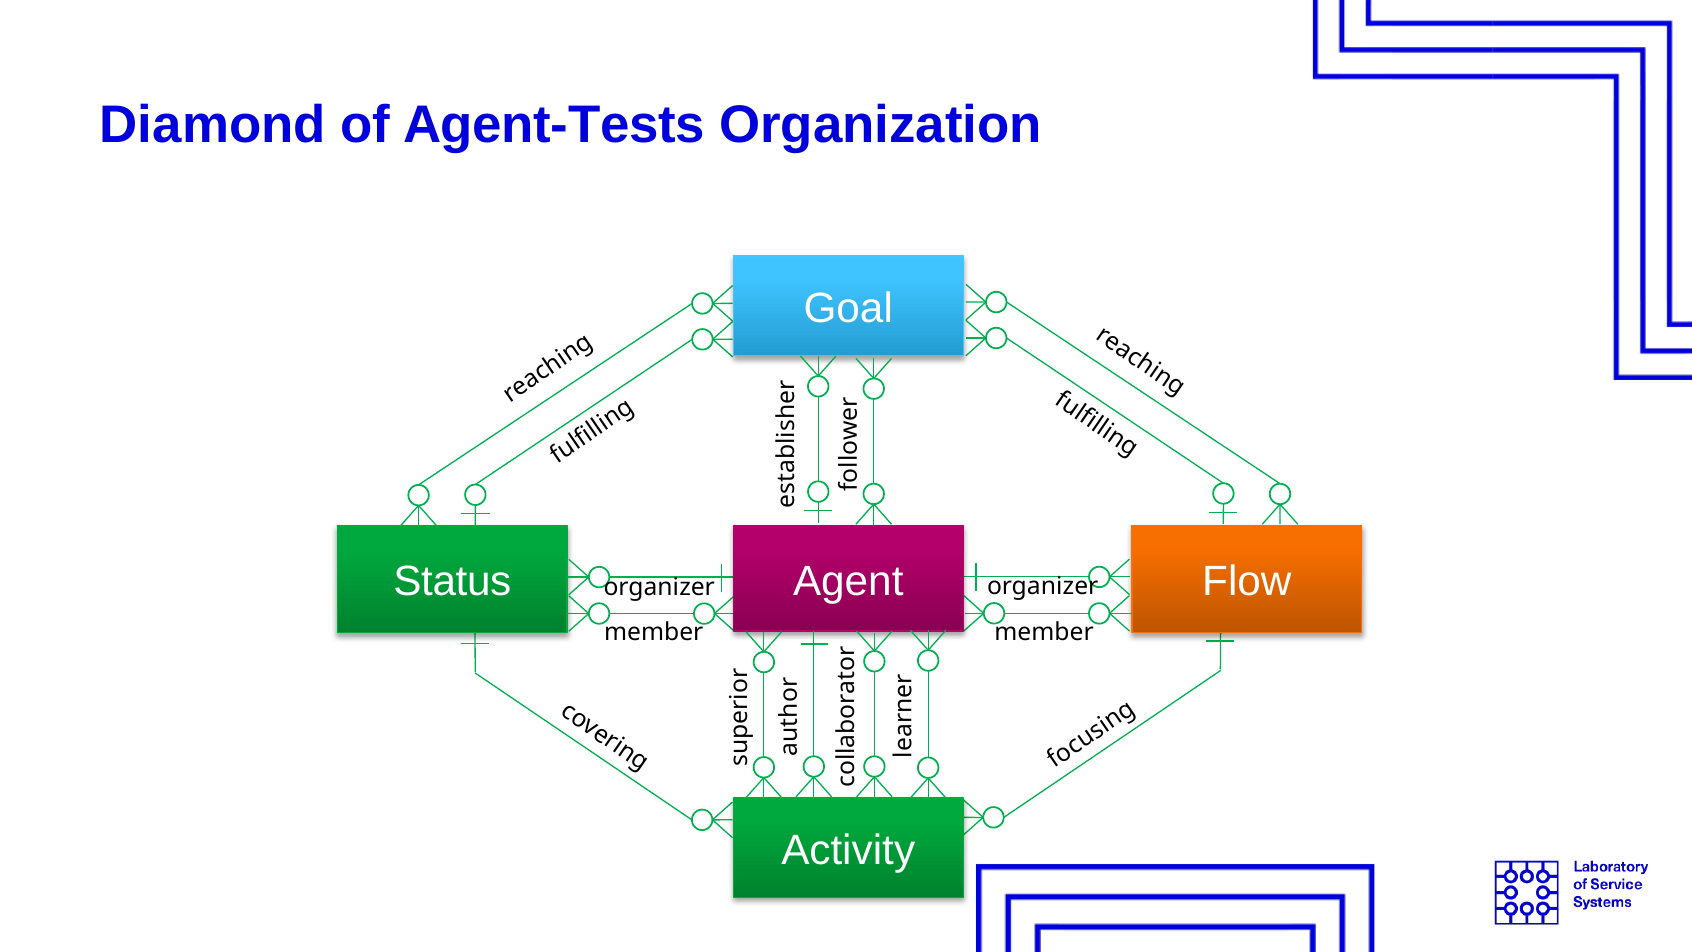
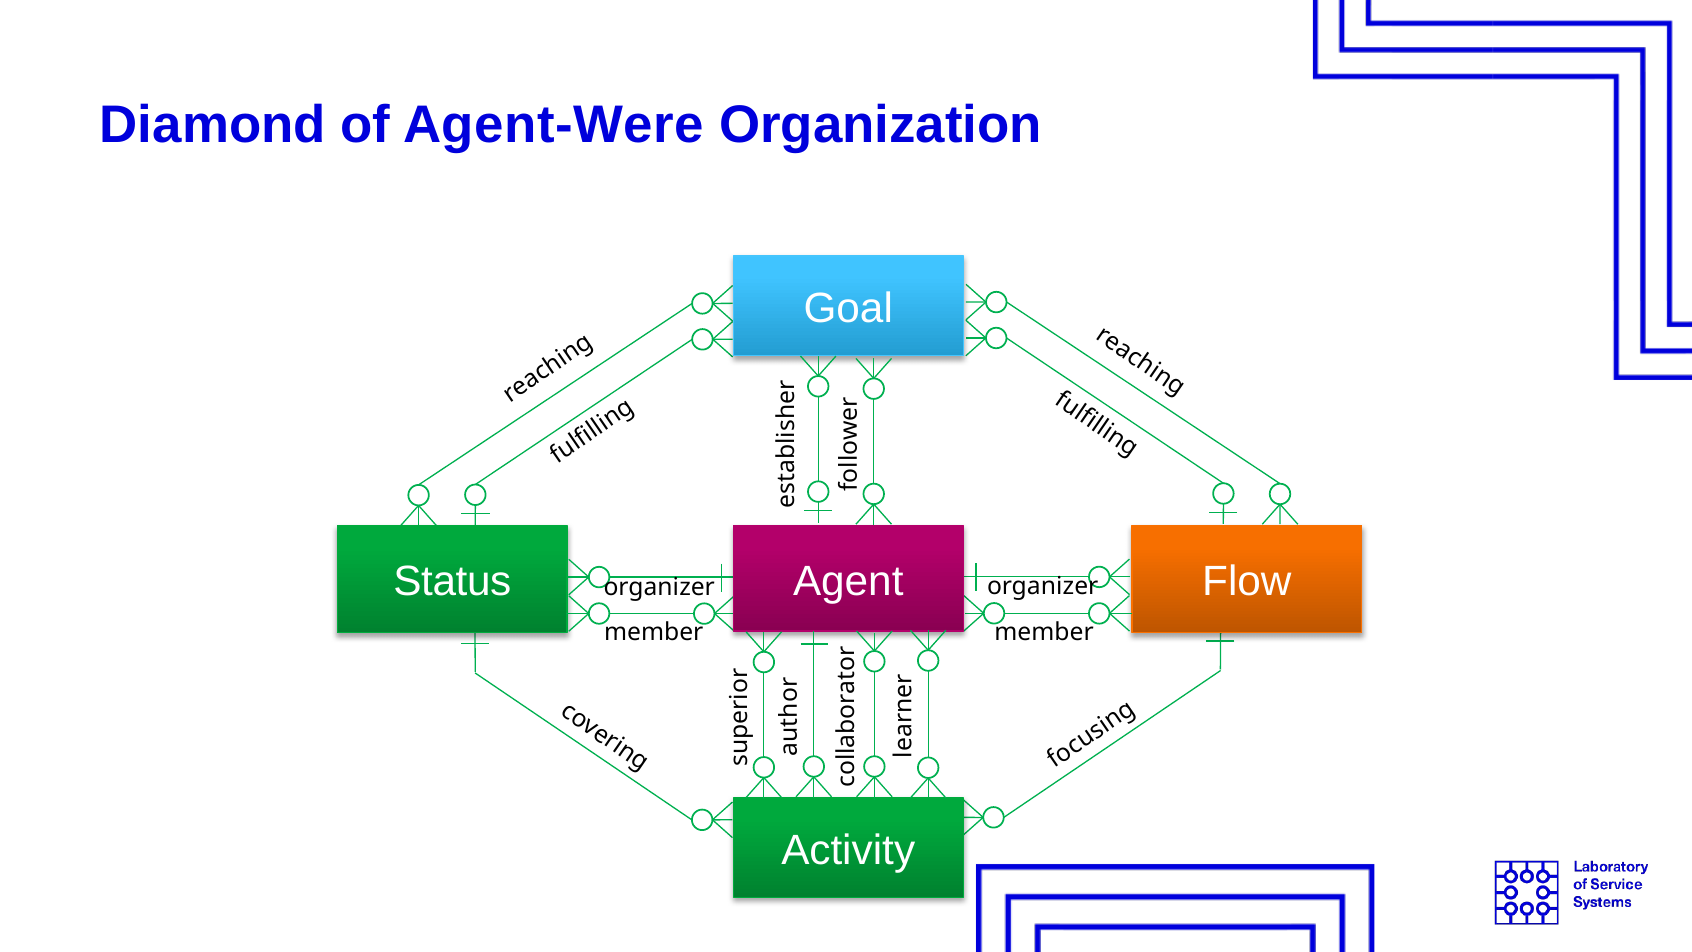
Agent-Tests: Agent-Tests -> Agent-Were (554, 125)
